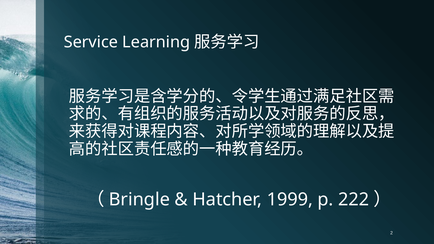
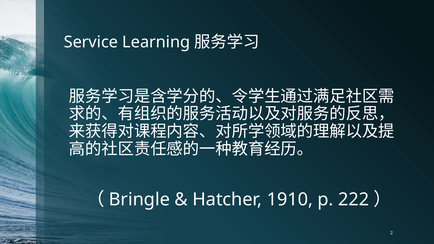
1999: 1999 -> 1910 (290, 200)
